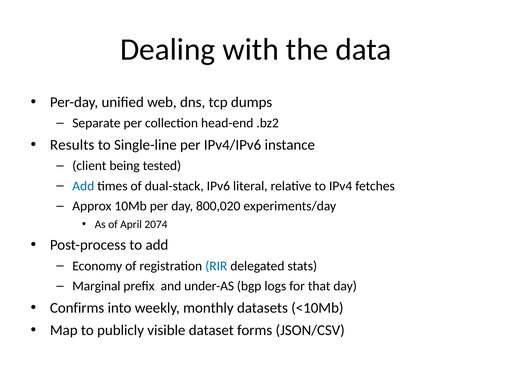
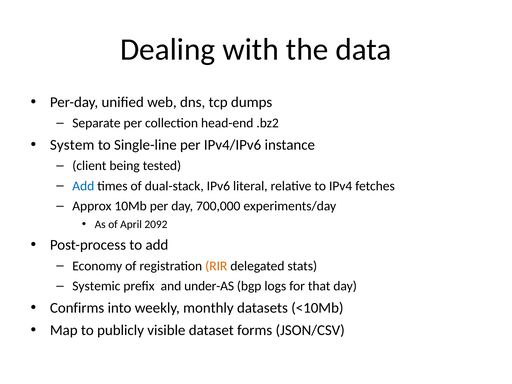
Results: Results -> System (72, 145)
800,020: 800,020 -> 700,000 (218, 206)
2074: 2074 -> 2092 (156, 224)
RIR colour: blue -> orange (216, 266)
Marginal: Marginal -> Systemic (96, 286)
